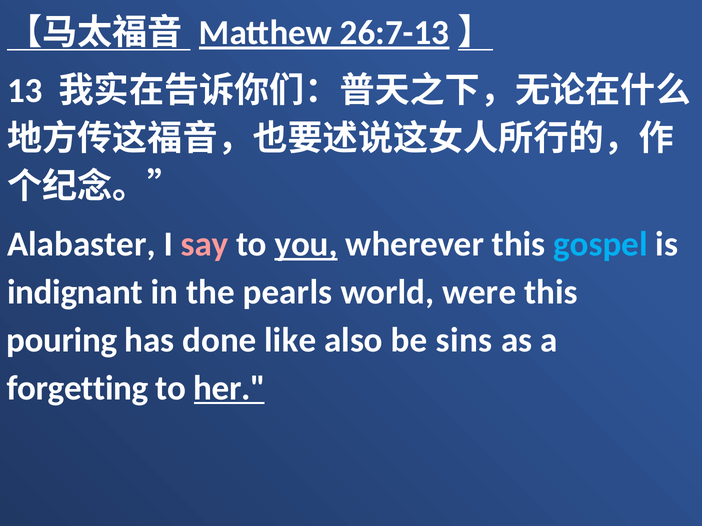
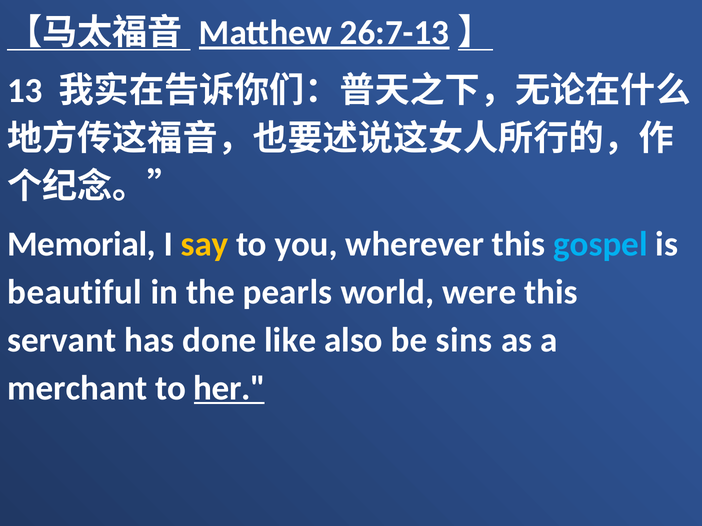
Alabaster: Alabaster -> Memorial (81, 244)
say colour: pink -> yellow (205, 244)
you underline: present -> none (306, 244)
indignant: indignant -> beautiful (75, 292)
pouring: pouring -> servant (62, 340)
forgetting: forgetting -> merchant (77, 388)
